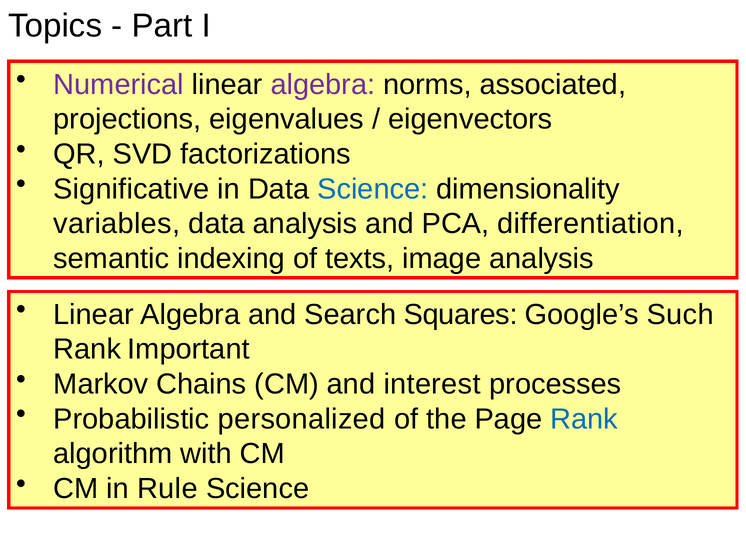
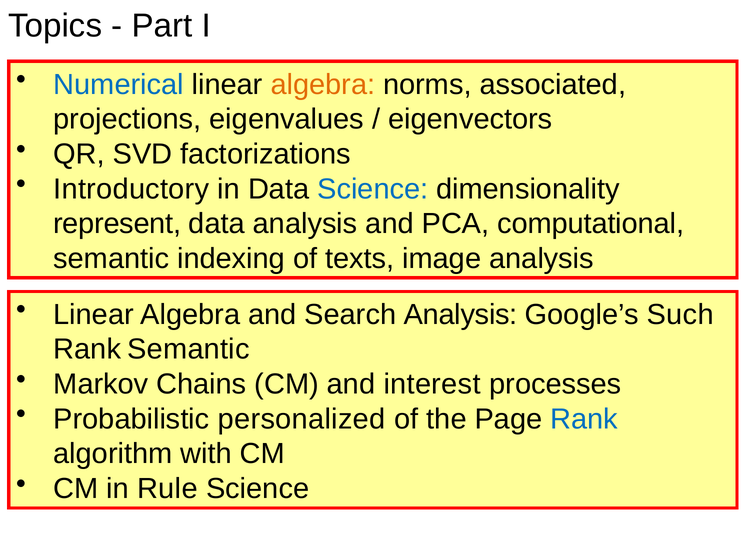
Numerical colour: purple -> blue (119, 84)
algebra colour: purple -> orange (323, 84)
Significative: Significative -> Introductory (131, 189)
variables: variables -> represent (117, 224)
differentiation: differentiation -> computational (591, 224)
Search Squares: Squares -> Analysis (461, 314)
Rank Important: Important -> Semantic (188, 349)
